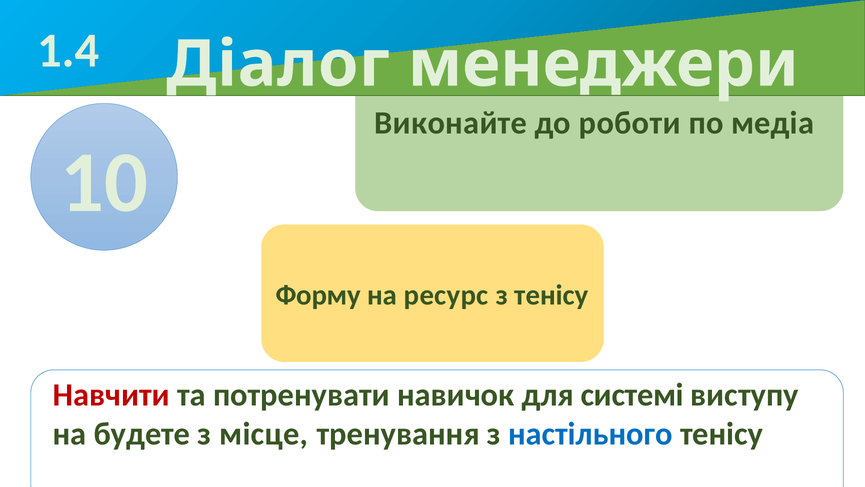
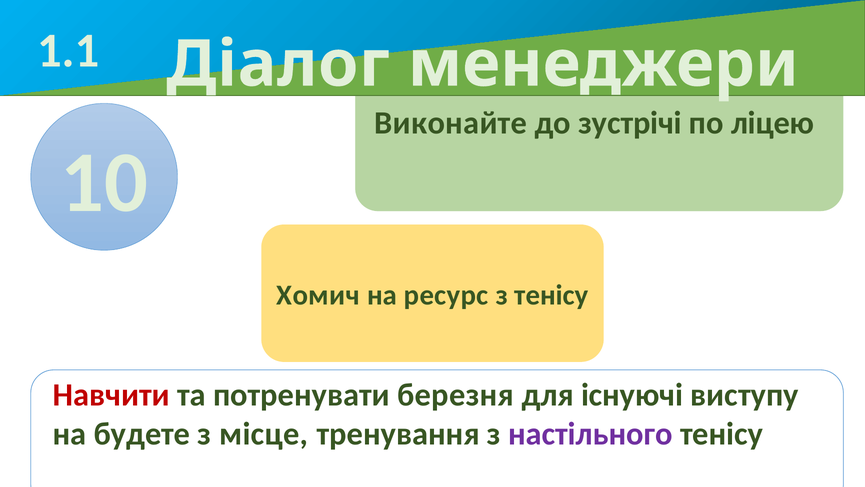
1.4: 1.4 -> 1.1 (68, 51)
роботи: роботи -> зустрічі (630, 123)
медіа: медіа -> ліцею (773, 123)
Форму: Форму -> Хомич (318, 295)
навичок: навичок -> березня (456, 394)
системі: системі -> існуючі (632, 394)
настільного colour: blue -> purple (590, 433)
